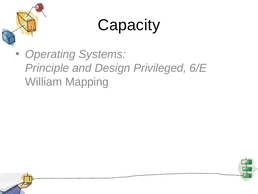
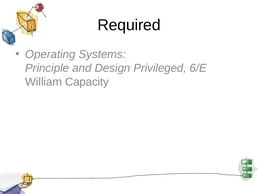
Capacity: Capacity -> Required (129, 25)
Mapping: Mapping -> Capacity (87, 82)
